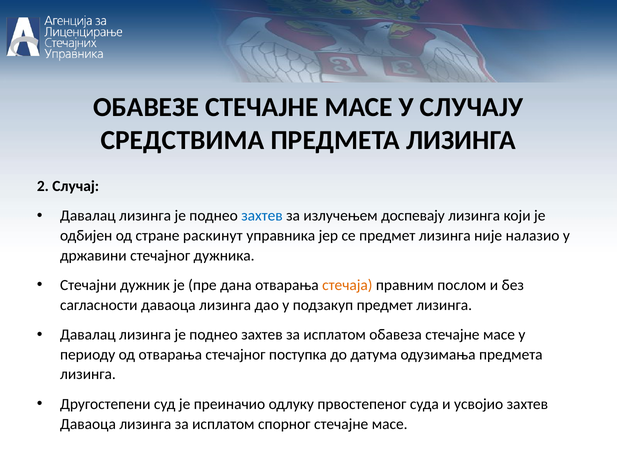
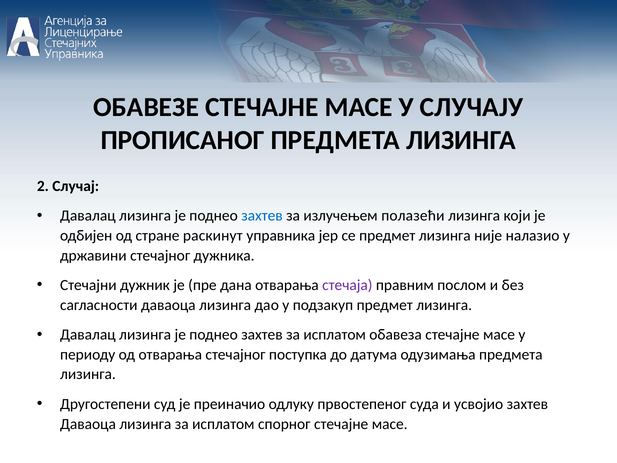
СРЕДСТВИМА: СРЕДСТВИМА -> ПРОПИСАНОГ (183, 140)
доспевају: доспевају -> полазећи (413, 216)
стечаја colour: orange -> purple (347, 285)
